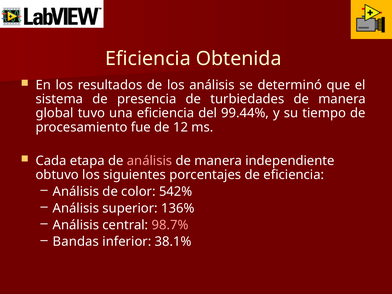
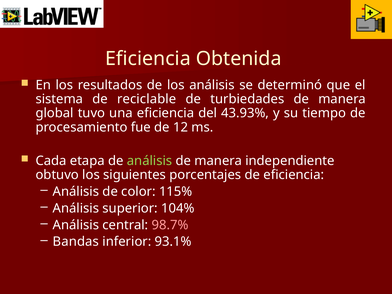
presencia: presencia -> reciclable (147, 99)
99.44%: 99.44% -> 43.93% (245, 113)
análisis colour: pink -> light green (150, 161)
542%: 542% -> 115% (176, 192)
136%: 136% -> 104% (178, 208)
38.1%: 38.1% -> 93.1% (173, 242)
